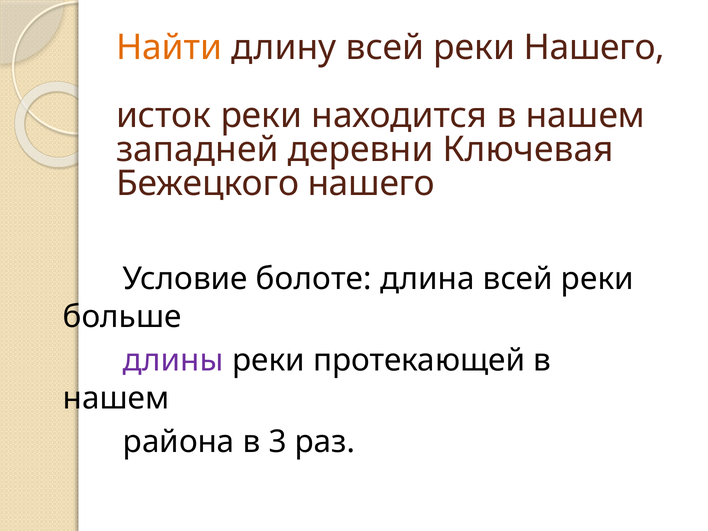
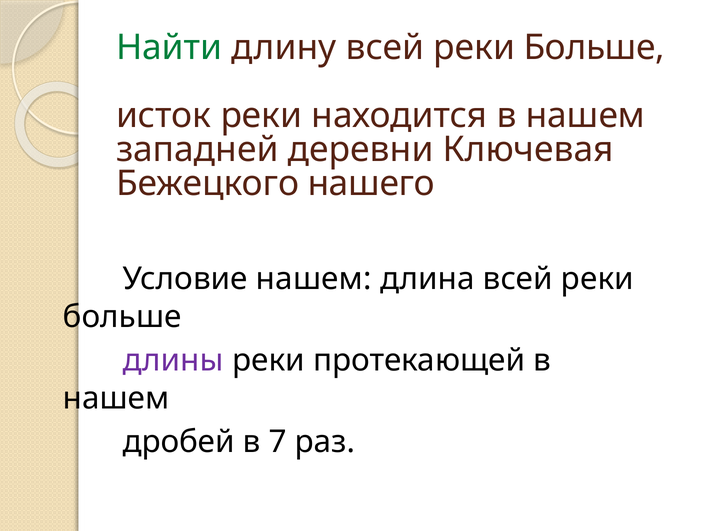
Найти colour: orange -> green (169, 48)
длину всей реки Нашего: Нашего -> Больше (594, 48)
Условие болоте: болоте -> нашем (314, 279)
района: района -> дробей (179, 442)
3: 3 -> 7 (278, 442)
